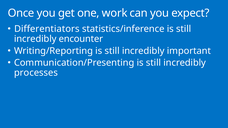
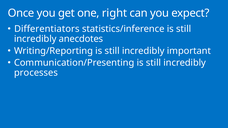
work: work -> right (115, 13)
encounter: encounter -> anecdotes (81, 39)
